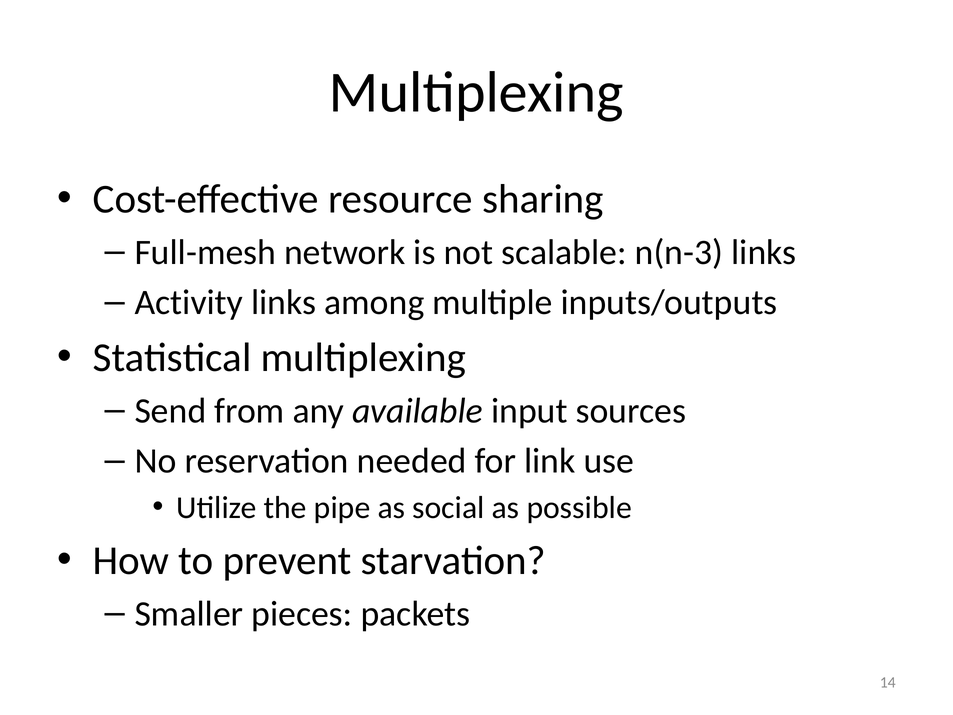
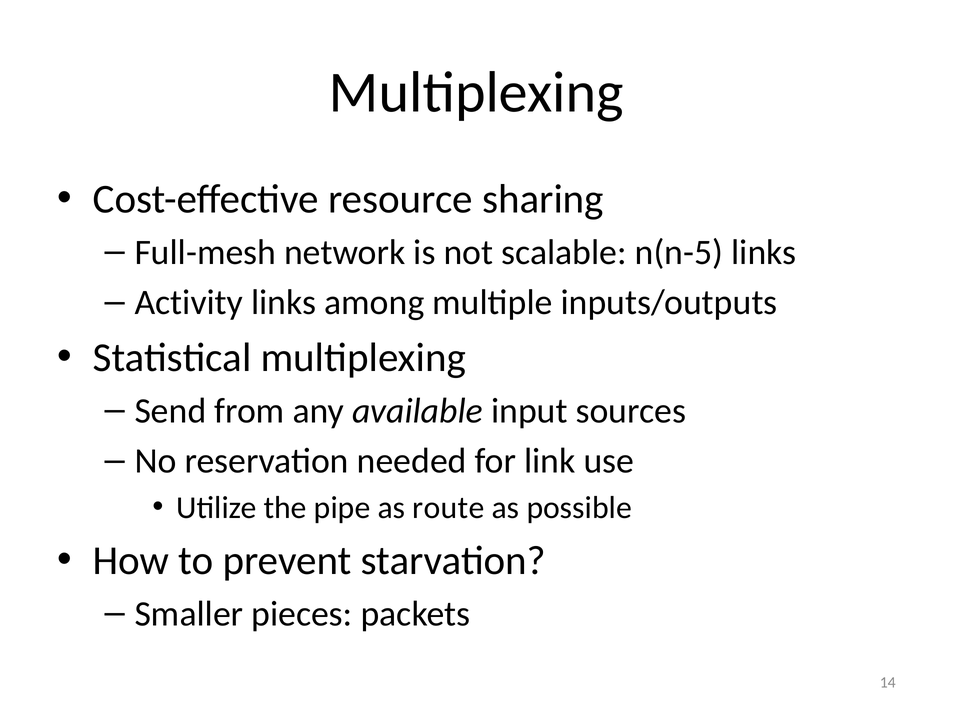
n(n-3: n(n-3 -> n(n-5 (679, 252)
social: social -> route (448, 508)
